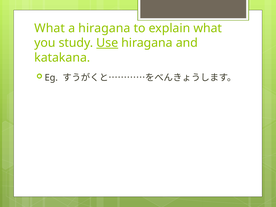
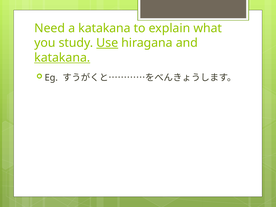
What: What -> Need (50, 28)
a hiragana: hiragana -> katakana (104, 28)
katakana underline: none -> present (62, 58)
